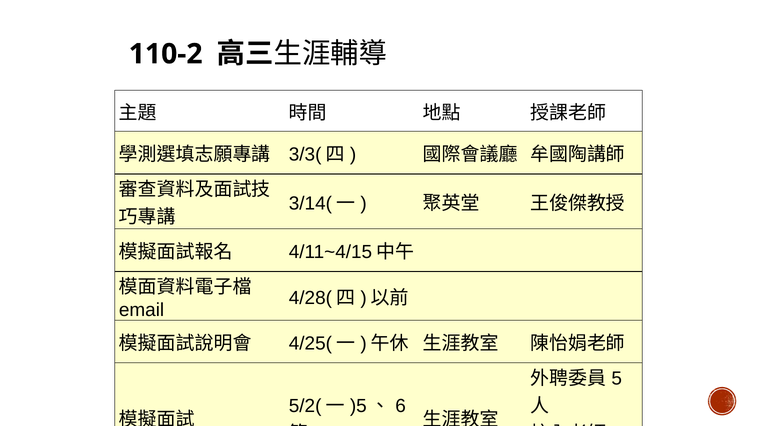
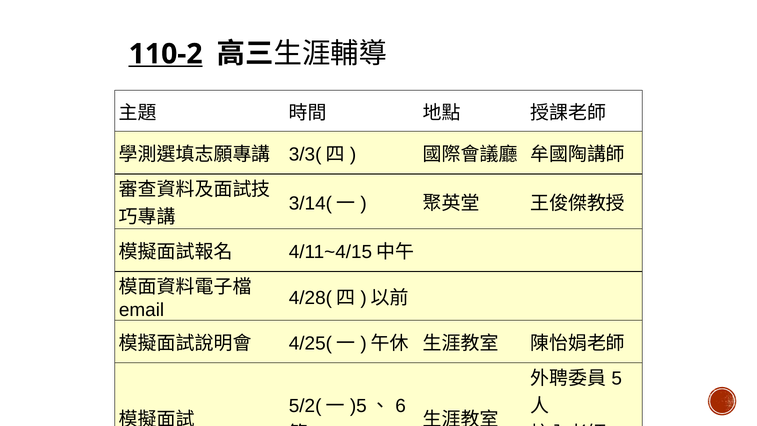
110-2 underline: none -> present (166, 54)
